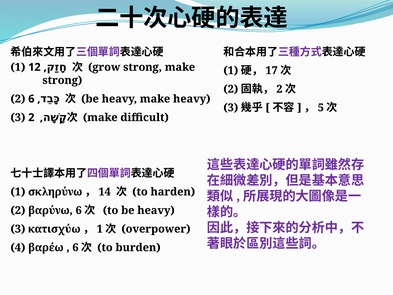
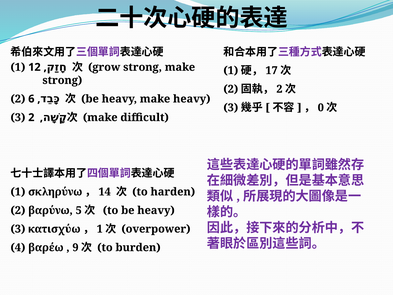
5: 5 -> 0 (321, 108)
βαρύνω 6: 6 -> 5 (79, 210)
6: 6 -> 9 (75, 247)
